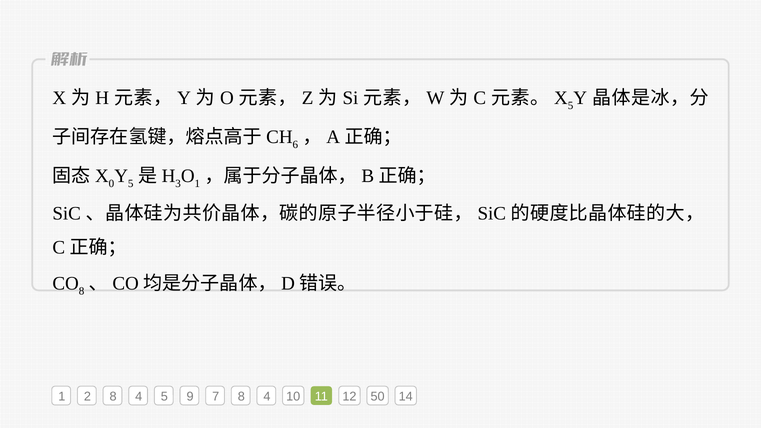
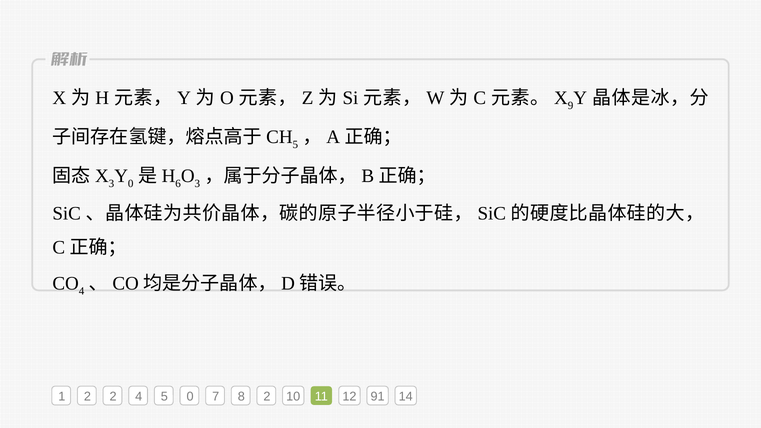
5: 5 -> 9 (571, 106)
6: 6 -> 5 (295, 144)
0: 0 -> 3 (111, 183)
5: 5 -> 0 (131, 183)
3: 3 -> 6 (178, 183)
1: 1 -> 3 (197, 183)
8: 8 -> 4 (82, 291)
2 8: 8 -> 2 (113, 397)
5 9: 9 -> 0 (190, 397)
7 8 4: 4 -> 2 (267, 397)
50: 50 -> 91 (378, 397)
